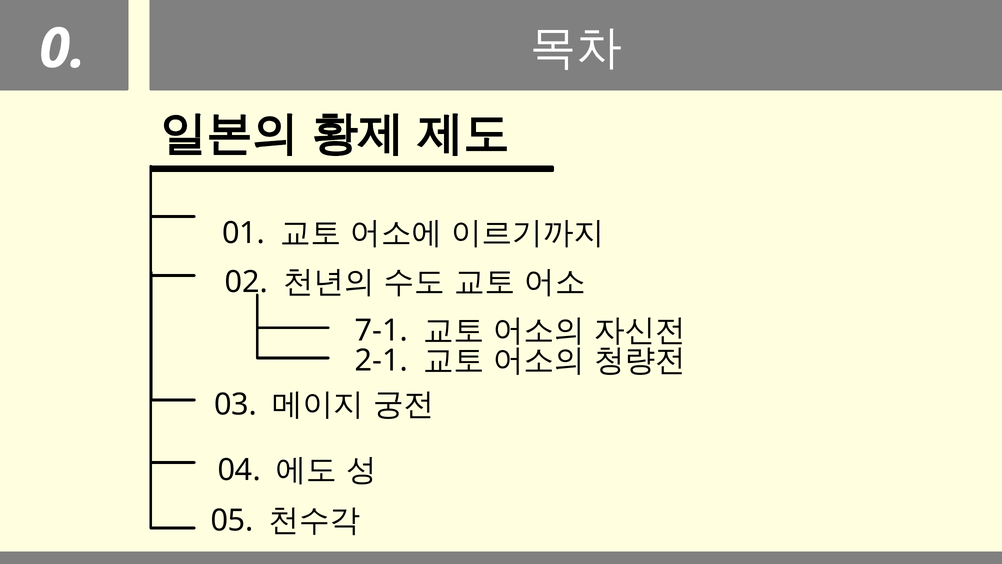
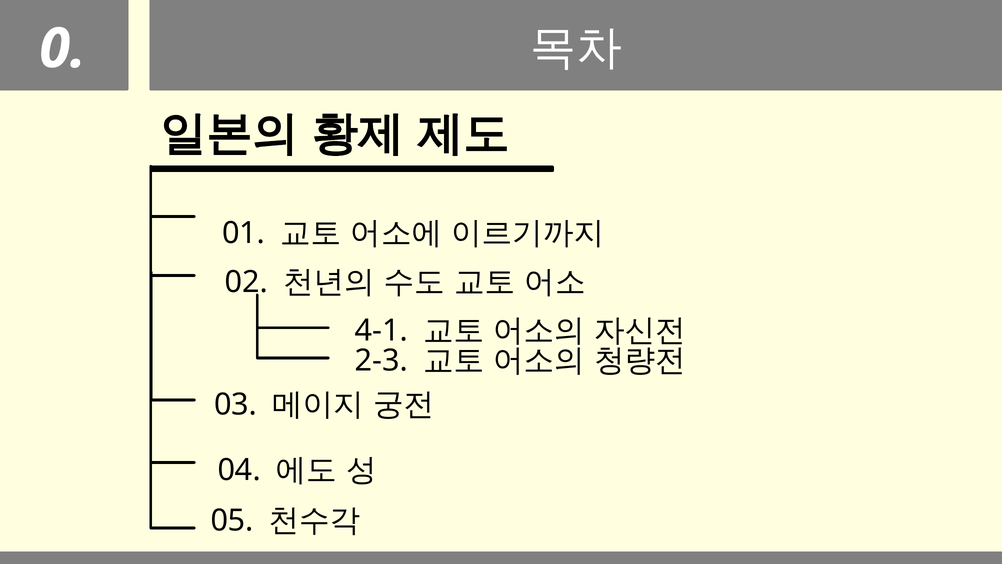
7-1: 7-1 -> 4-1 (381, 330)
2-1: 2-1 -> 2-3 (381, 360)
